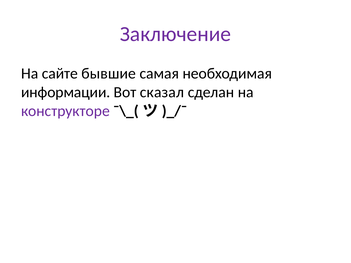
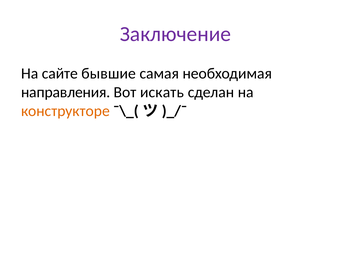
информации: информации -> направления (66, 92)
сказал: сказал -> искать (162, 92)
конструкторе colour: purple -> orange (65, 111)
